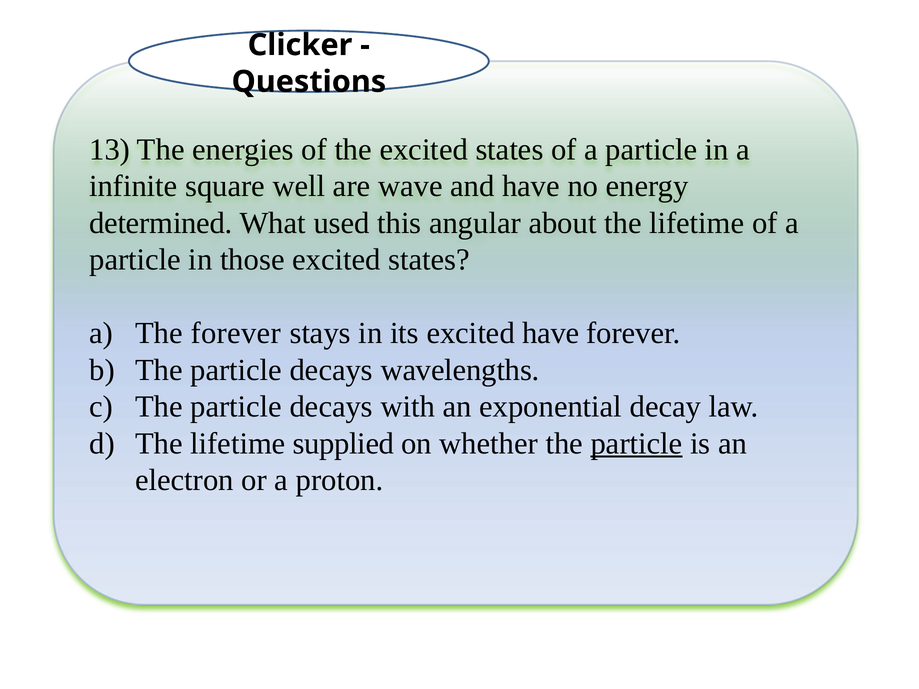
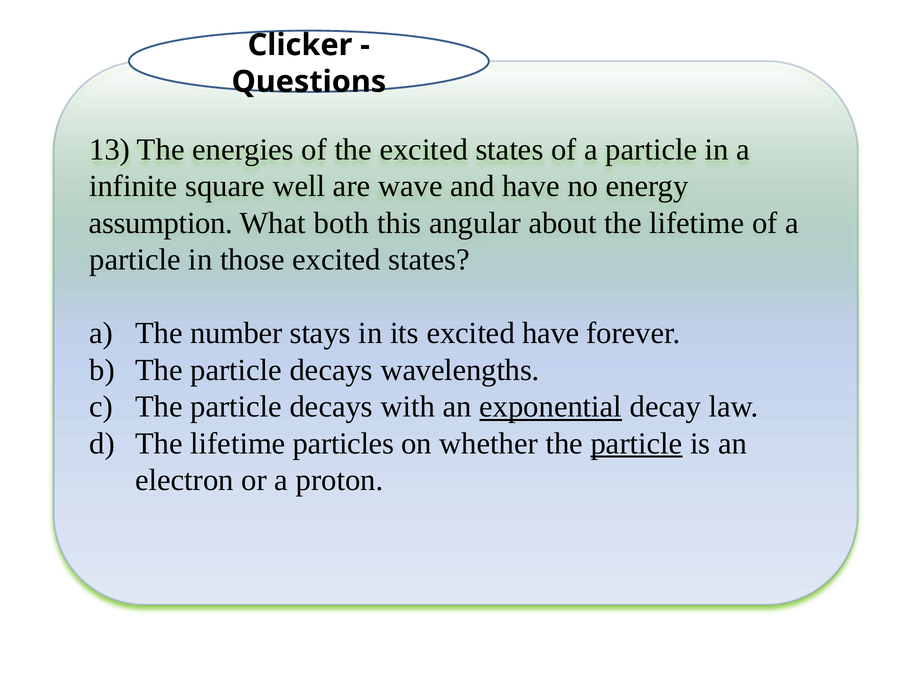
determined: determined -> assumption (161, 223)
used: used -> both (341, 223)
The forever: forever -> number (236, 333)
exponential underline: none -> present (551, 407)
supplied: supplied -> particles (343, 444)
